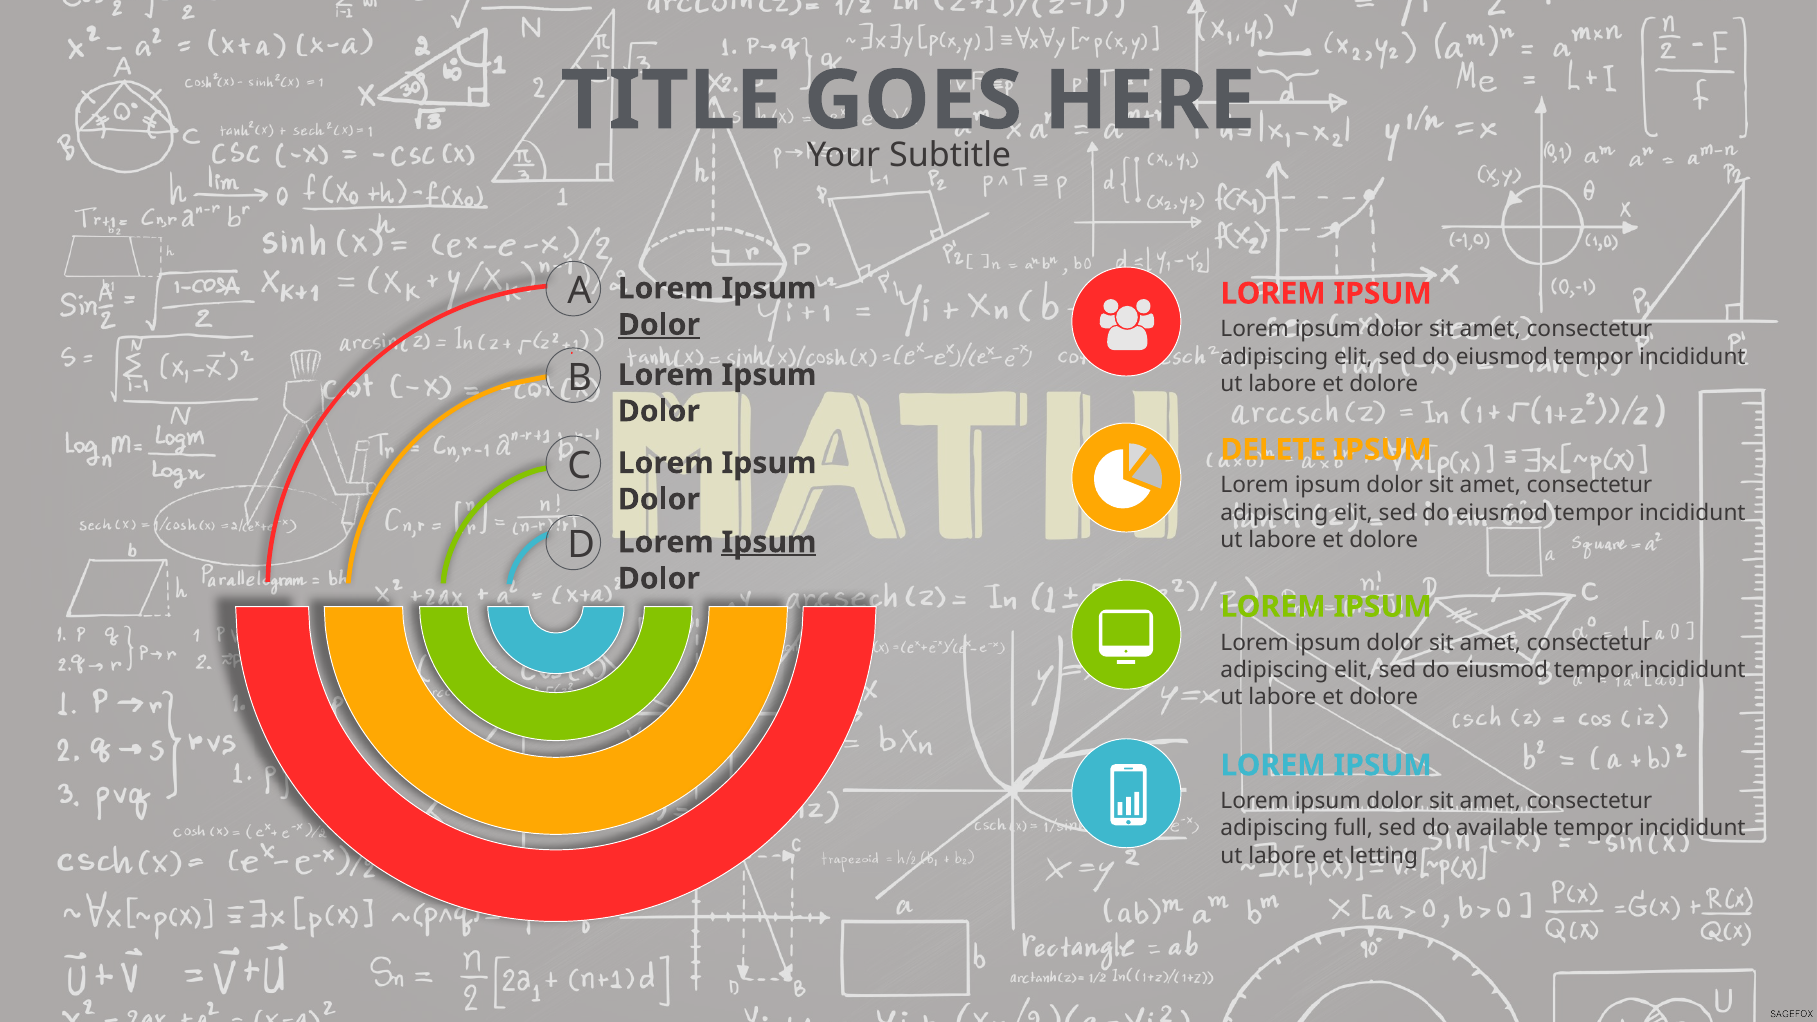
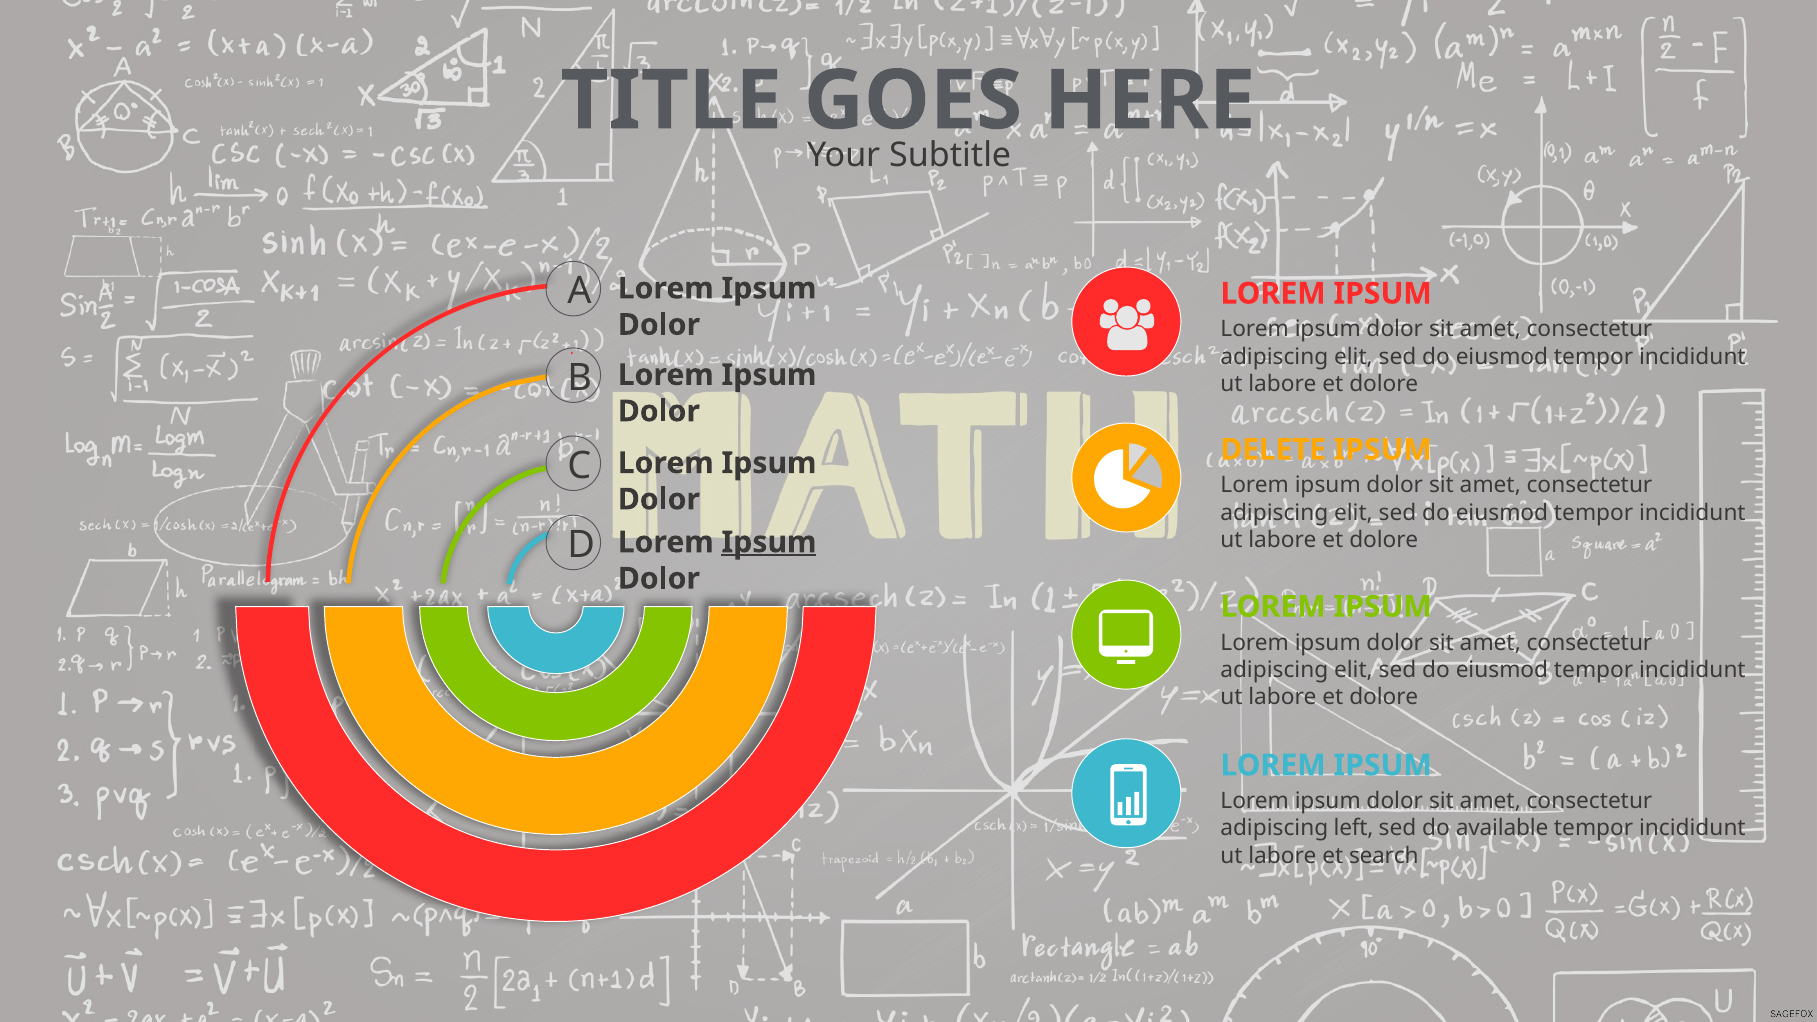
Dolor underline: present -> none (659, 325)
full: full -> left (1354, 828)
letting: letting -> search (1384, 856)
